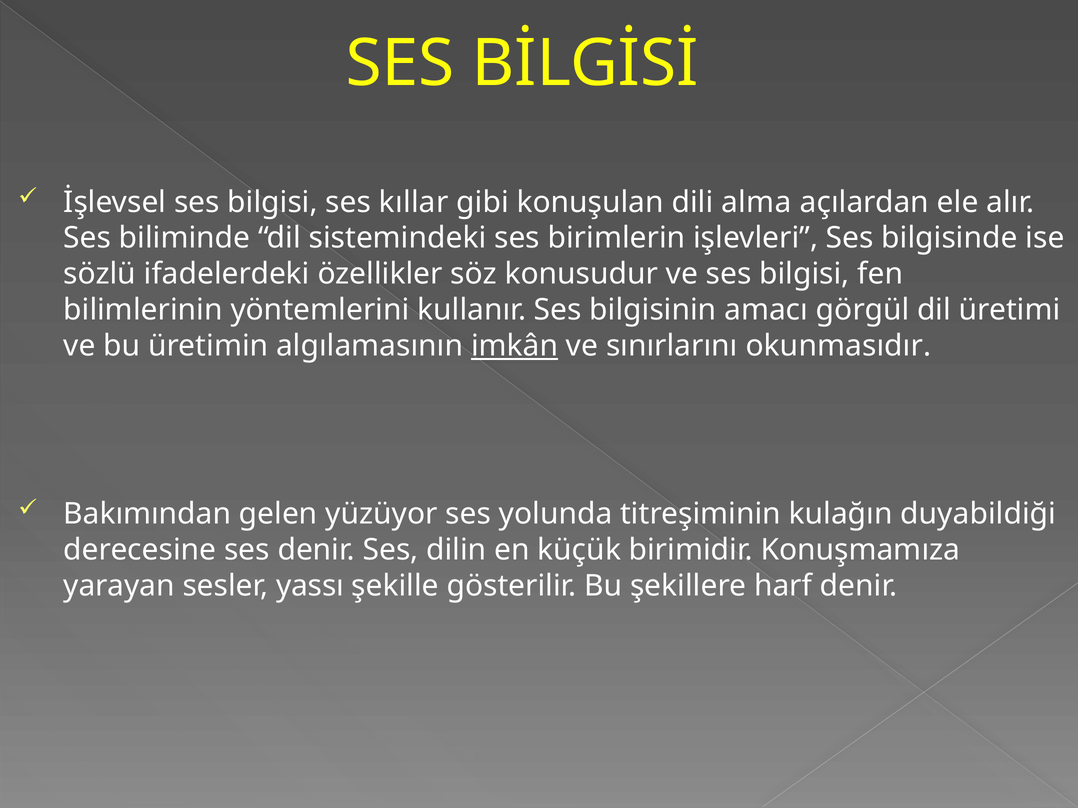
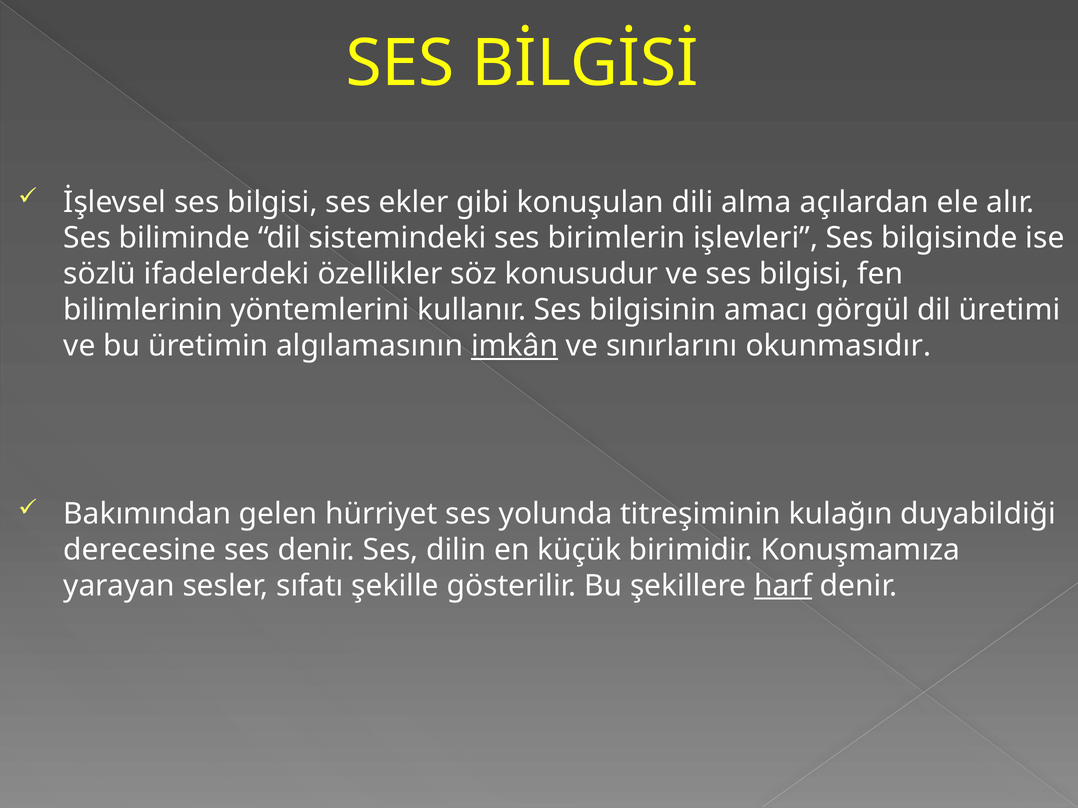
kıllar: kıllar -> ekler (414, 202)
yüzüyor: yüzüyor -> hürriyet (381, 514)
yassı: yassı -> sıfatı (310, 586)
harf underline: none -> present (783, 586)
